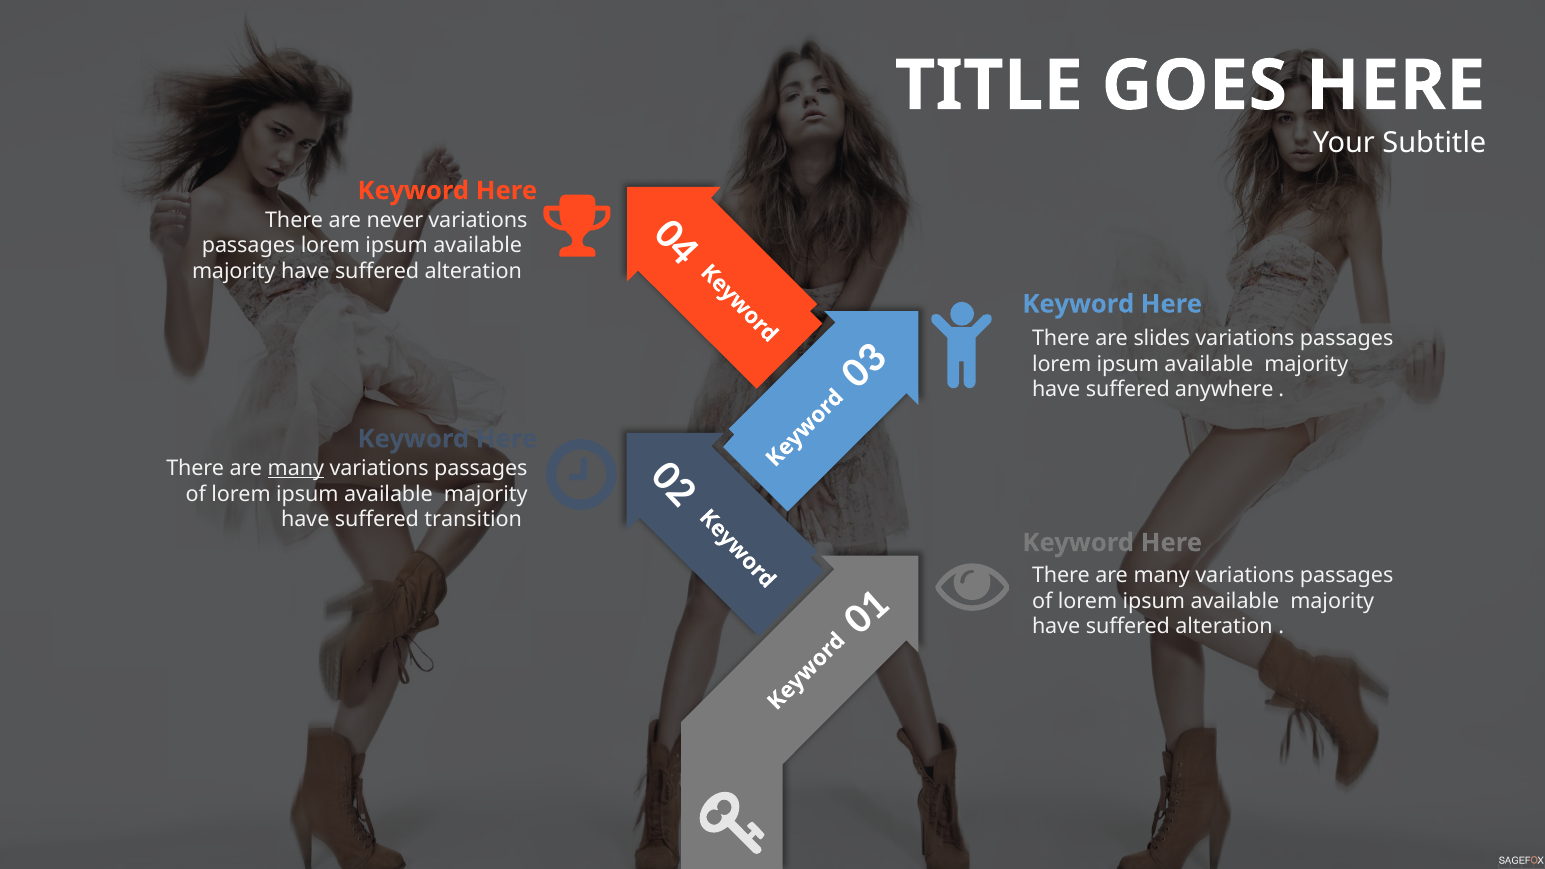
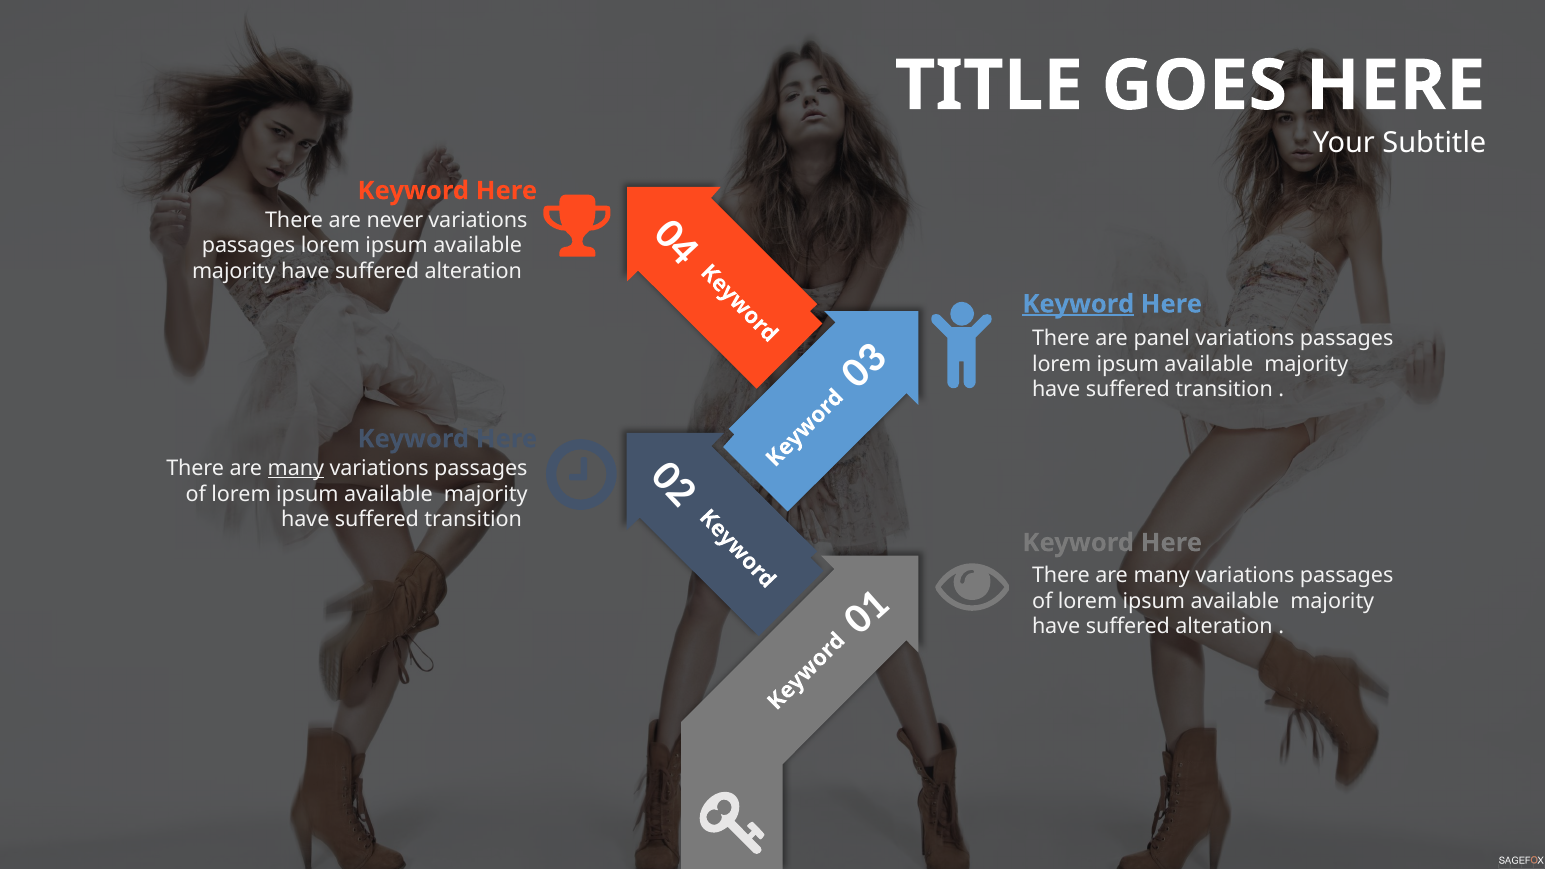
Keyword underline: none -> present (1078, 304)
slides: slides -> panel (1162, 338)
anywhere: anywhere -> transition (1224, 390)
